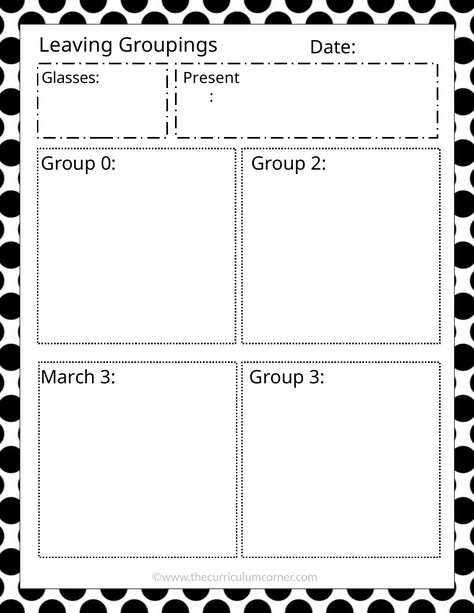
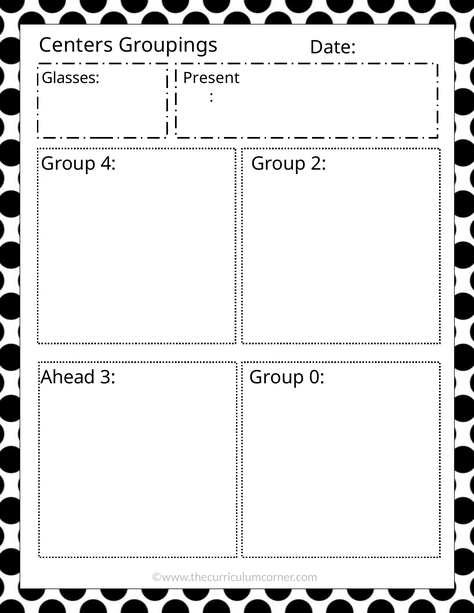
Leaving: Leaving -> Centers (76, 45)
0: 0 -> 4 (108, 164)
March: March -> Ahead (68, 378)
Group 3: 3 -> 0 (317, 378)
